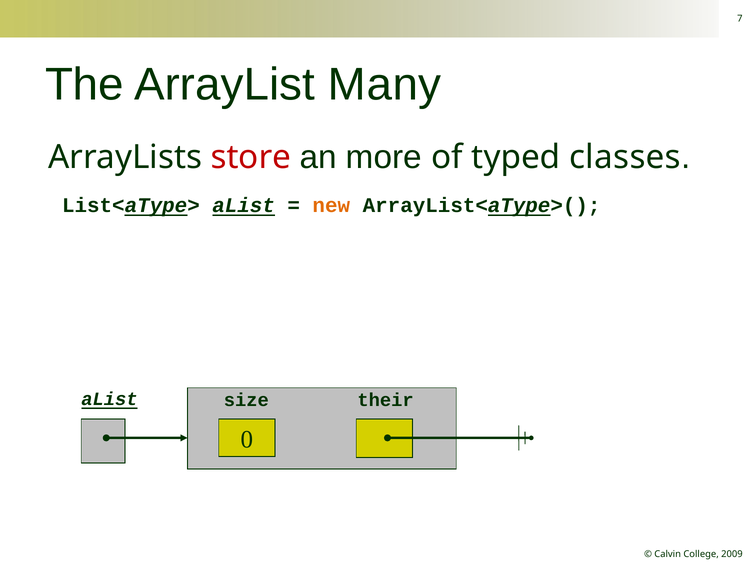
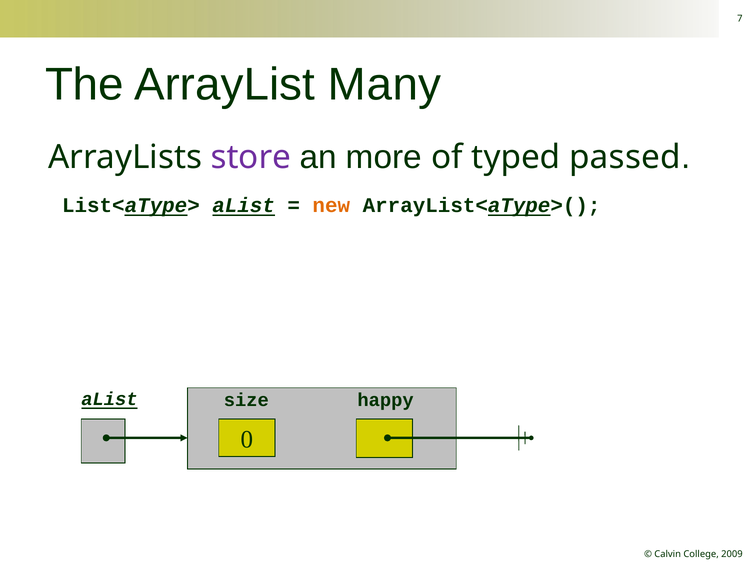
store colour: red -> purple (251, 157)
classes: classes -> passed (625, 157)
their: their -> happy (386, 400)
